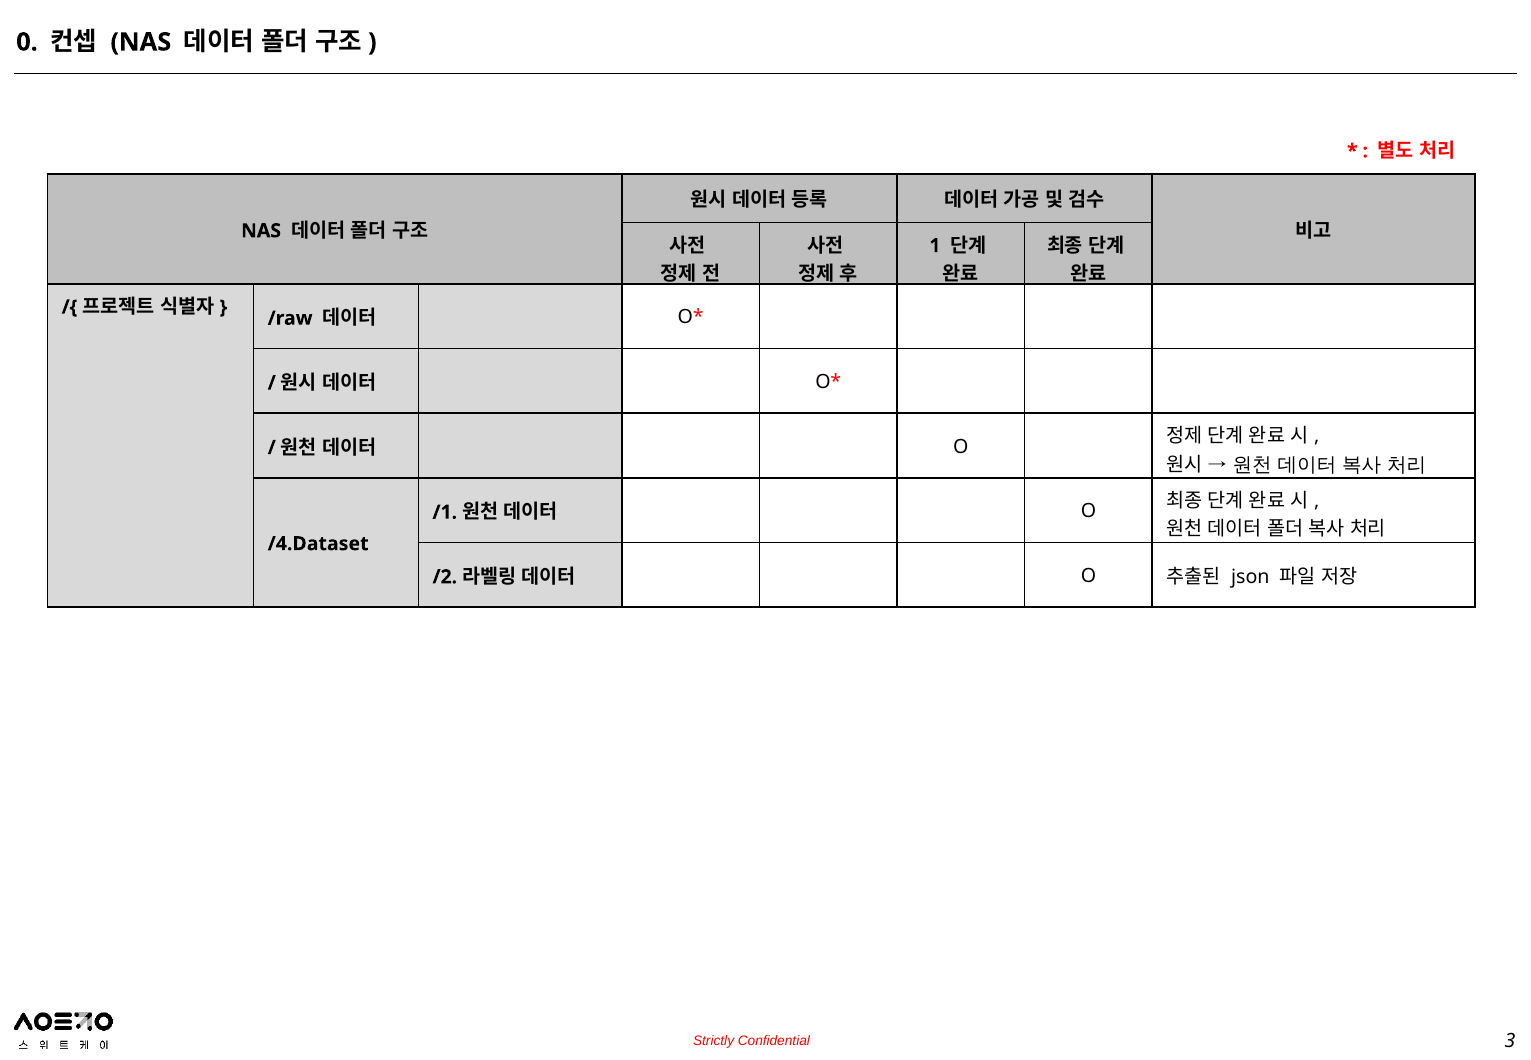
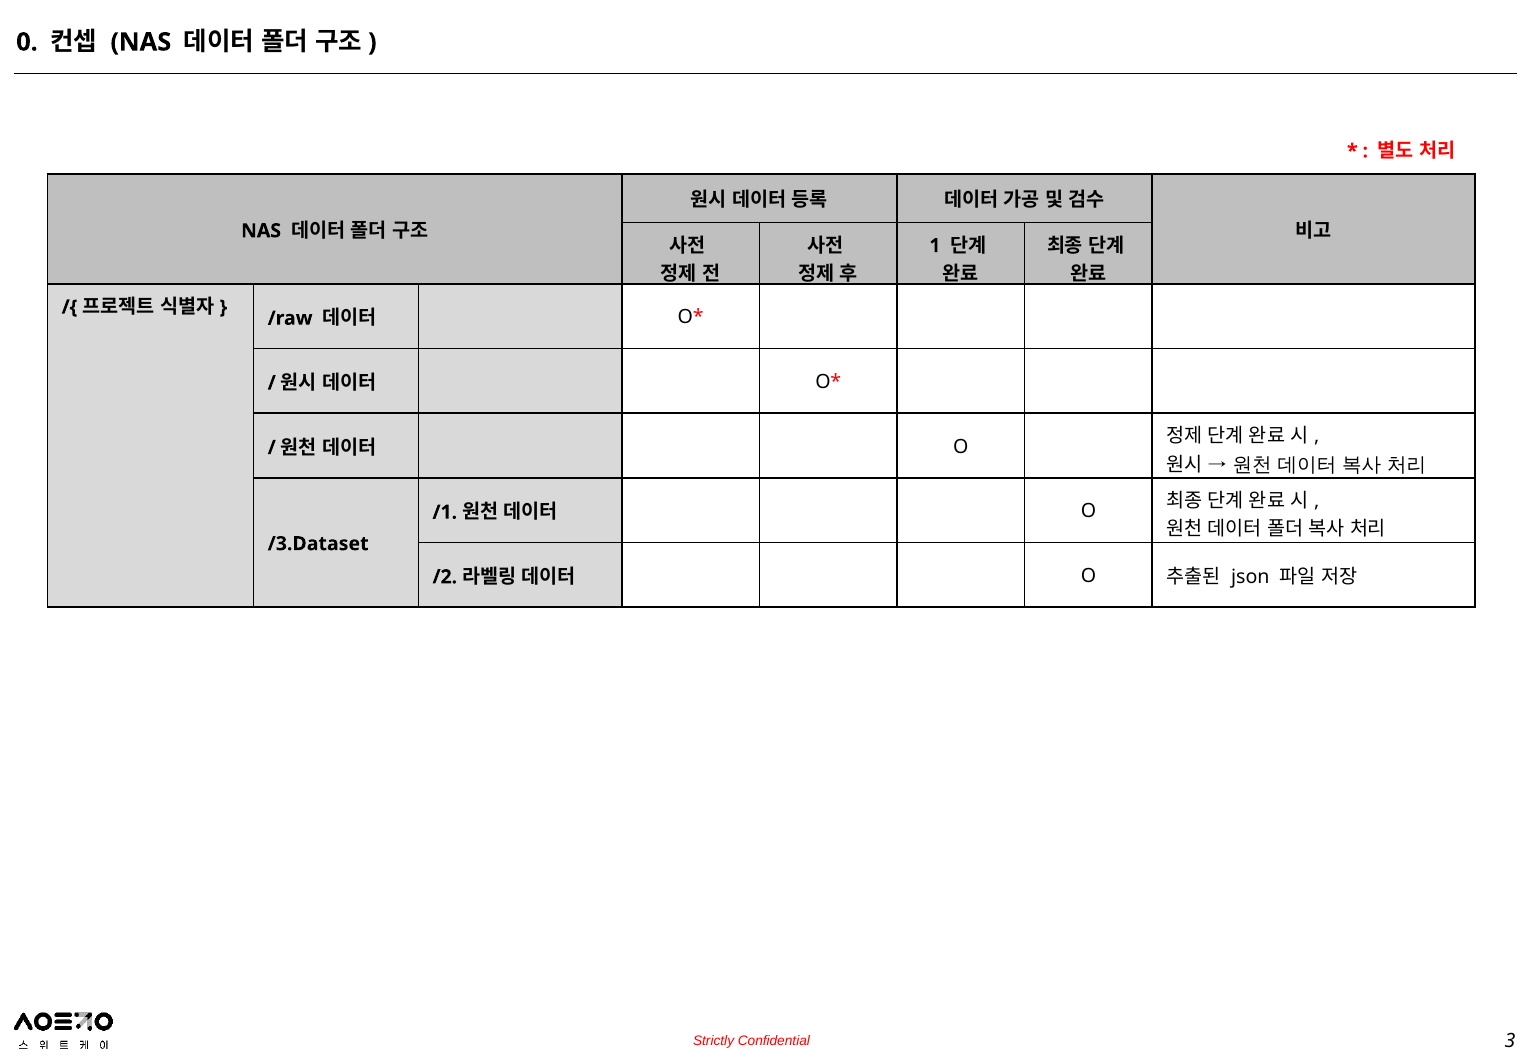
/4.Dataset: /4.Dataset -> /3.Dataset (318, 544)
